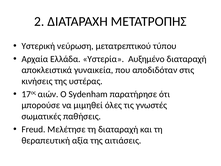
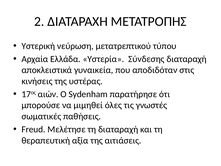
Αυξημένο: Αυξημένο -> Σύνδεσης (146, 59)
